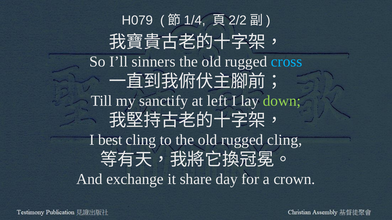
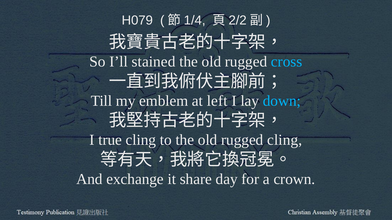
sinners: sinners -> stained (154, 62)
sanctify: sanctify -> emblem (164, 101)
down colour: light green -> light blue (282, 101)
best: best -> true (110, 140)
